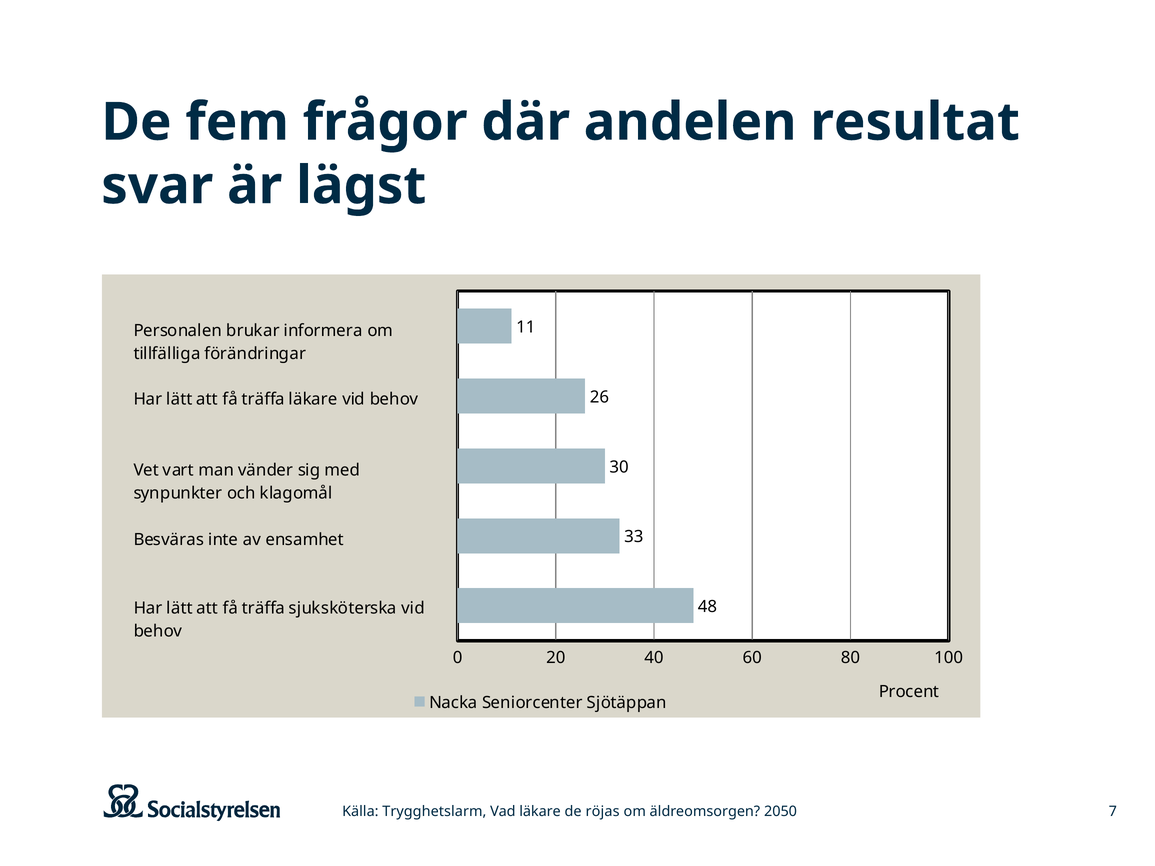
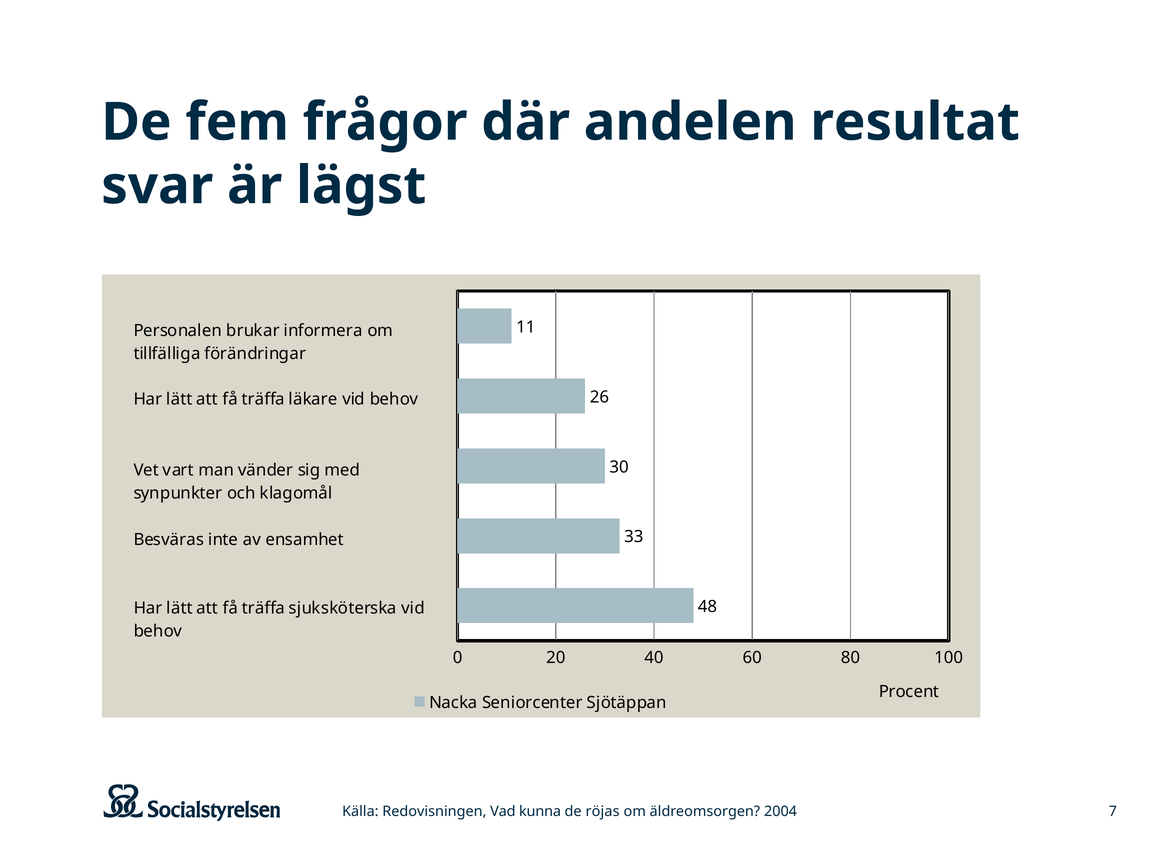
Trygghetslarm: Trygghetslarm -> Redovisningen (434, 812)
Vad läkare: läkare -> kunna (540, 812)
2050: 2050 -> 2004 (781, 812)
